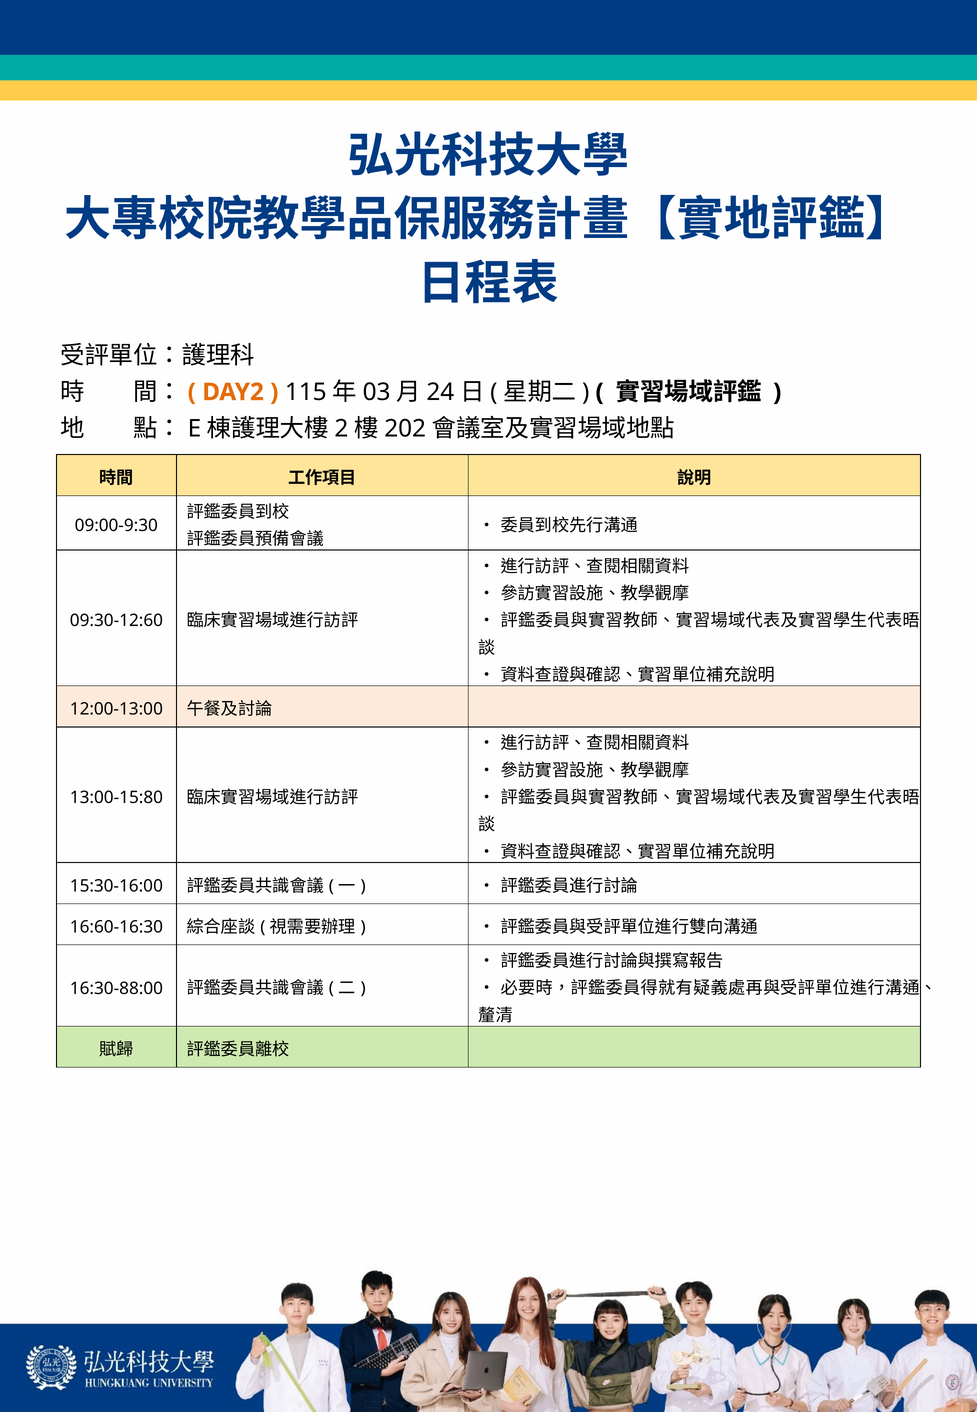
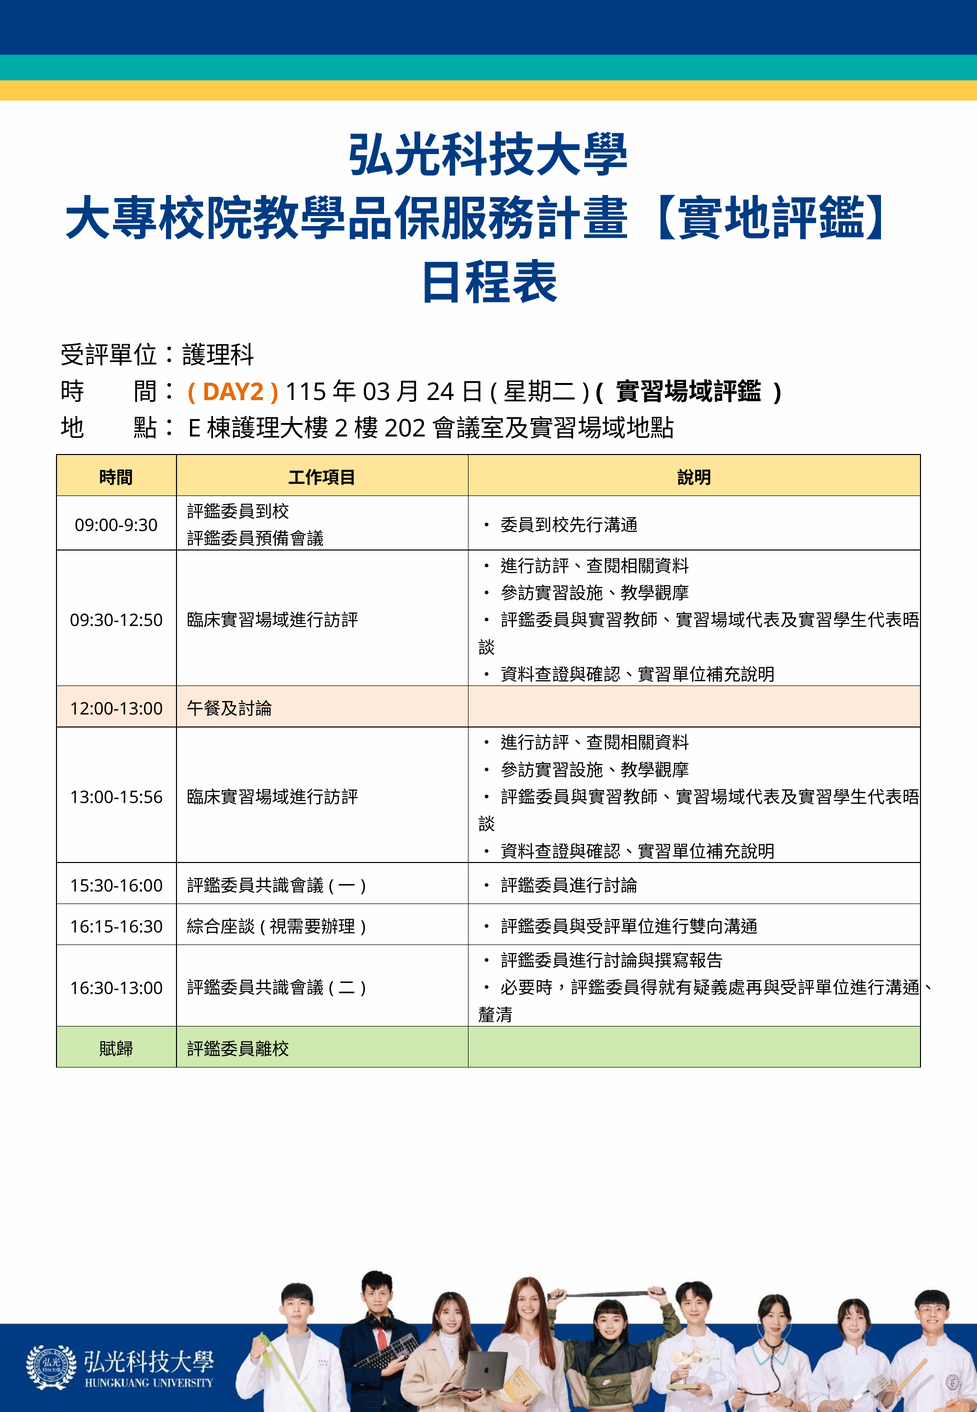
09:30-12:60: 09:30-12:60 -> 09:30-12:50 (116, 620)
13:00-15:80: 13:00-15:80 -> 13:00-15:56 (116, 797)
16:60-16:30: 16:60-16:30 -> 16:15-16:30 (116, 927)
16:30-88:00: 16:30-88:00 -> 16:30-13:00 (116, 988)
